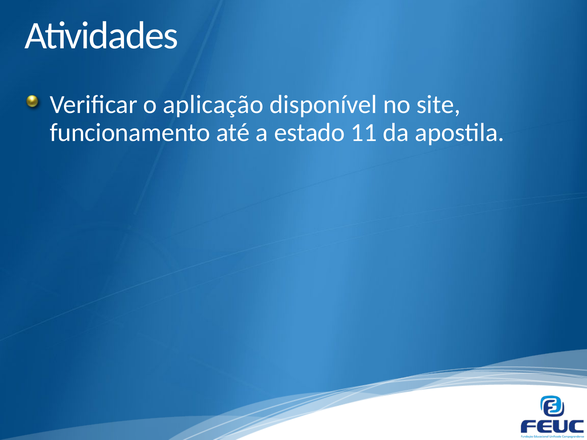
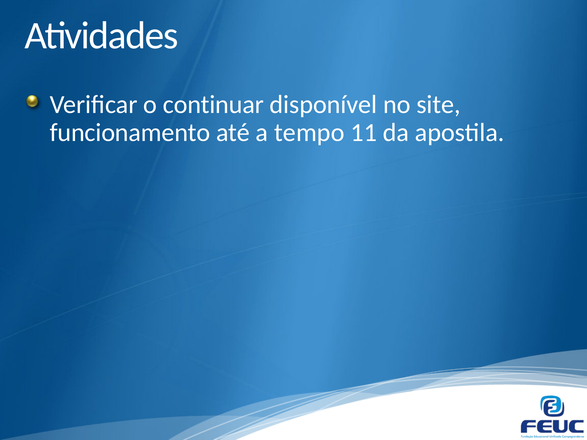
aplicação: aplicação -> continuar (213, 105)
estado: estado -> tempo (309, 133)
